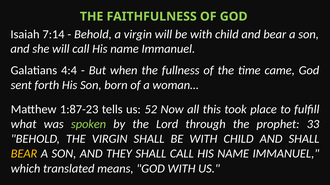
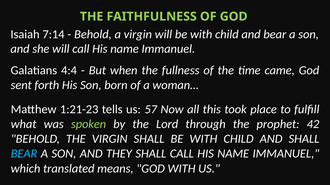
1:87-23: 1:87-23 -> 1:21-23 (79, 110)
52: 52 -> 57 (151, 110)
33: 33 -> 42 (313, 124)
BEAR colour: yellow -> light blue (24, 154)
